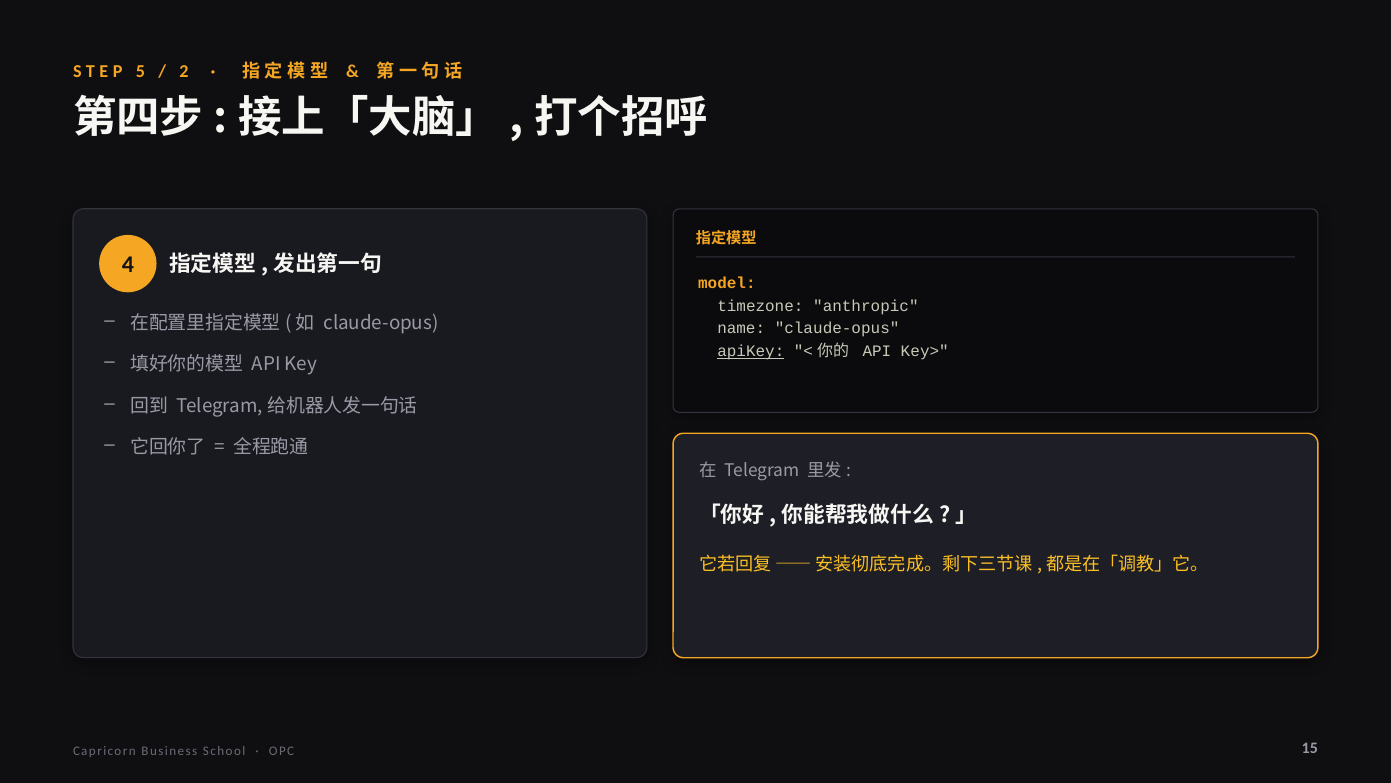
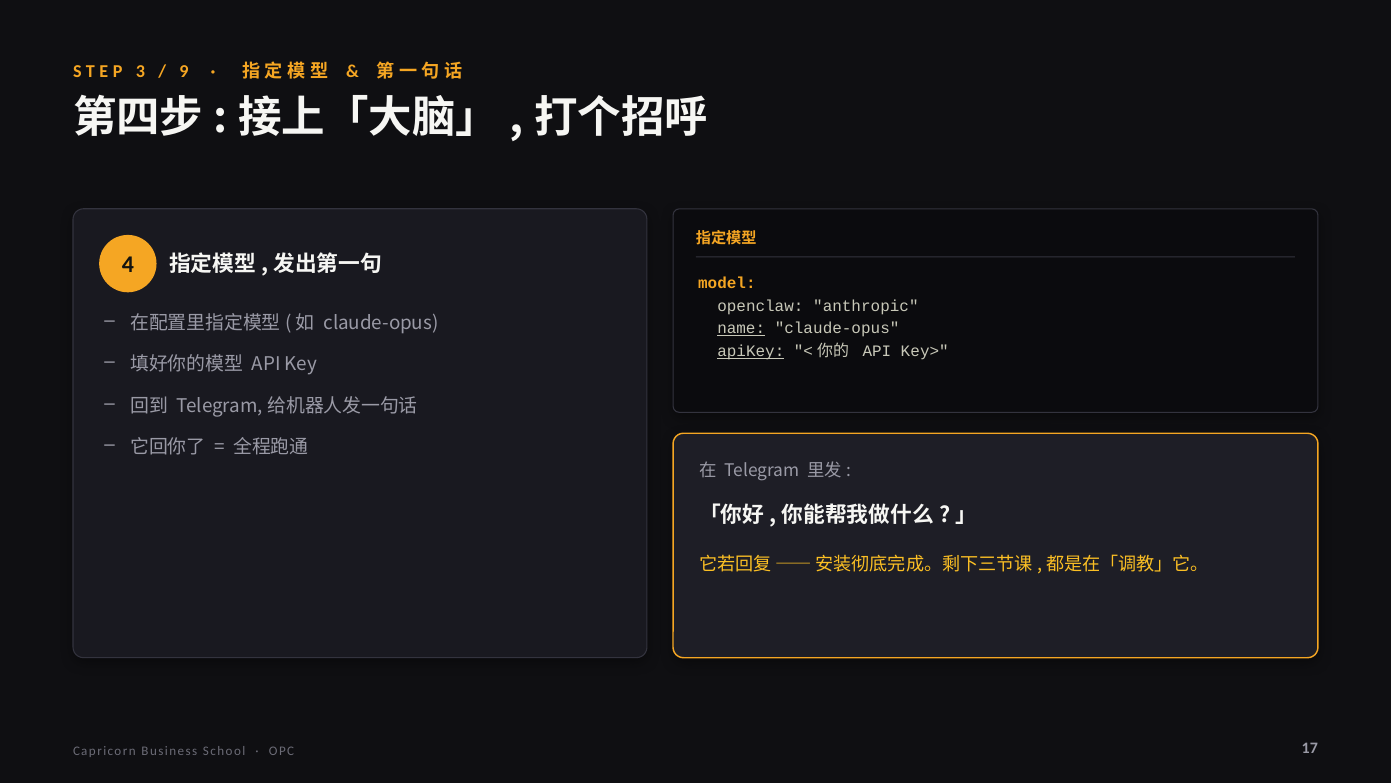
5: 5 -> 3 (141, 71)
2: 2 -> 9 (184, 71)
timezone: timezone -> openclaw (760, 306)
name underline: none -> present (741, 328)
15: 15 -> 17 (1310, 748)
